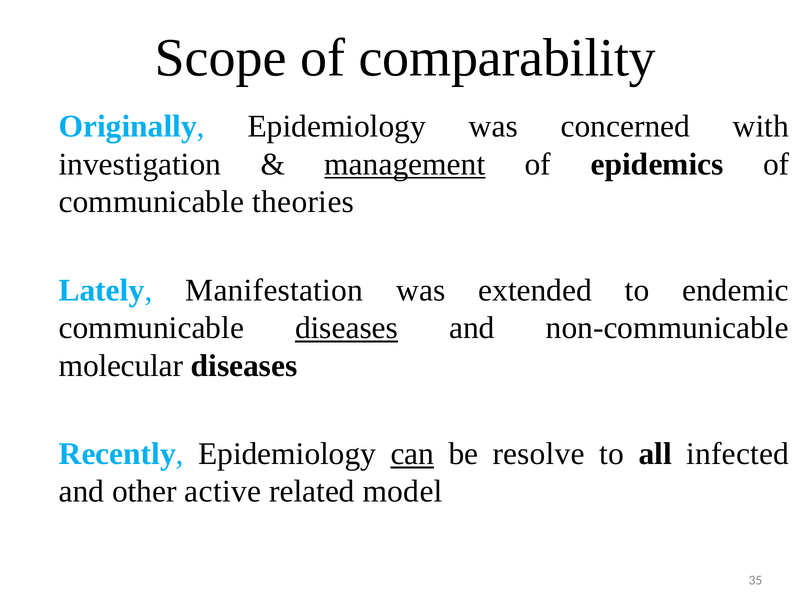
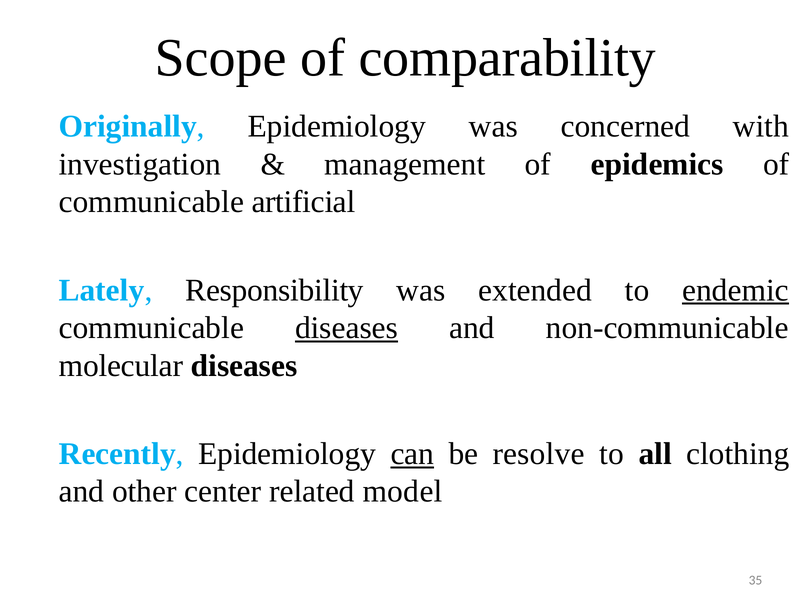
management underline: present -> none (405, 164)
theories: theories -> artificial (303, 202)
Manifestation: Manifestation -> Responsibility (275, 290)
endemic underline: none -> present (735, 290)
infected: infected -> clothing (738, 454)
active: active -> center (223, 492)
